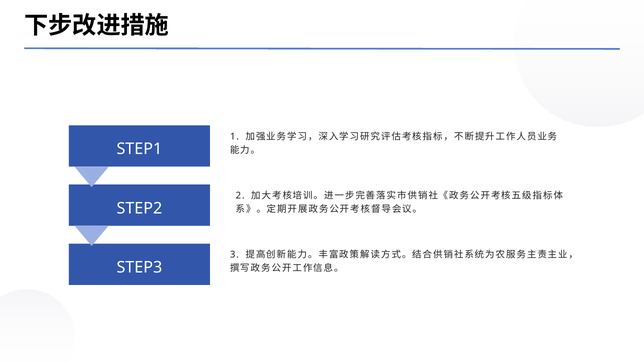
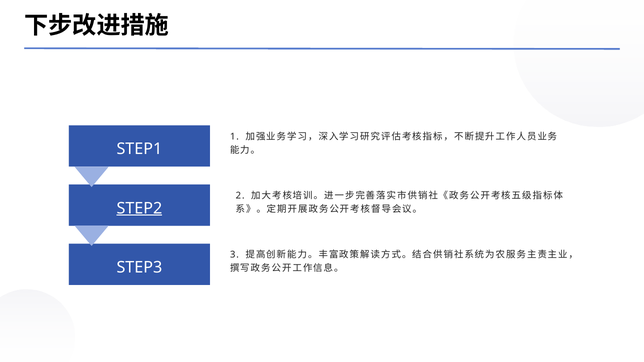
STEP2 underline: none -> present (139, 208)
